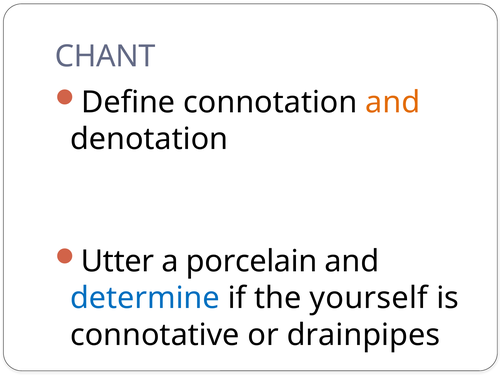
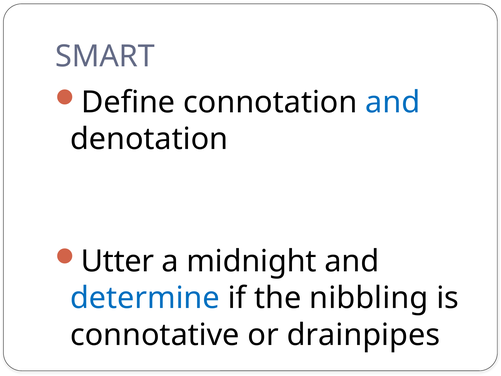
CHANT: CHANT -> SMART (105, 56)
and colour: orange -> blue (393, 102)
porcelain: porcelain -> midnight (252, 261)
yourself: yourself -> nibbling (369, 298)
